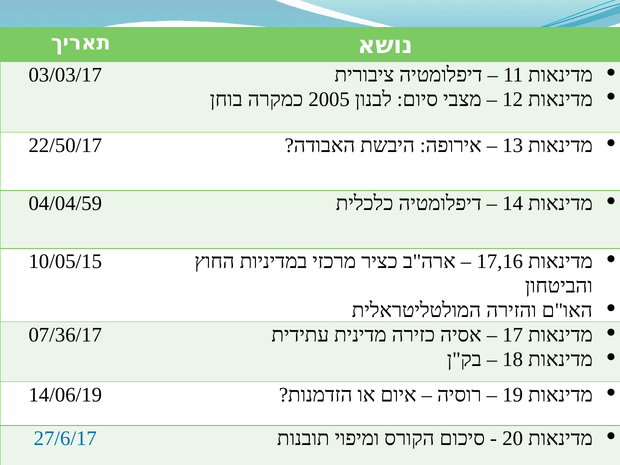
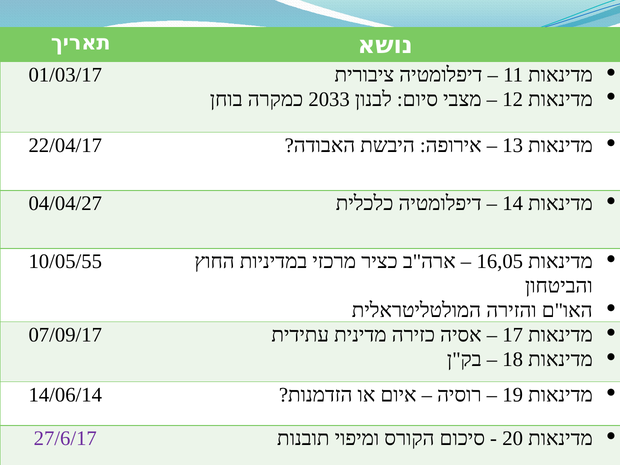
03/03/17: 03/03/17 -> 01/03/17 (65, 75)
2005: 2005 -> 2033 (329, 99)
22/50/17: 22/50/17 -> 22/04/17 (65, 146)
04/04/59: 04/04/59 -> 04/04/27 (65, 204)
10/05/15: 10/05/15 -> 10/05/55 (65, 262)
17,16: 17,16 -> 16,05 (500, 262)
07/36/17: 07/36/17 -> 07/09/17 (65, 335)
14/06/19: 14/06/19 -> 14/06/14 (65, 395)
27/6/17 colour: blue -> purple (65, 439)
